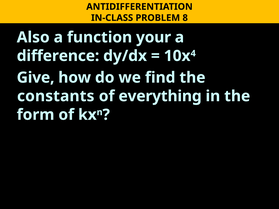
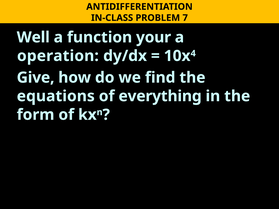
8: 8 -> 7 (185, 18)
Also: Also -> Well (33, 37)
difference: difference -> operation (58, 56)
constants: constants -> equations (56, 96)
